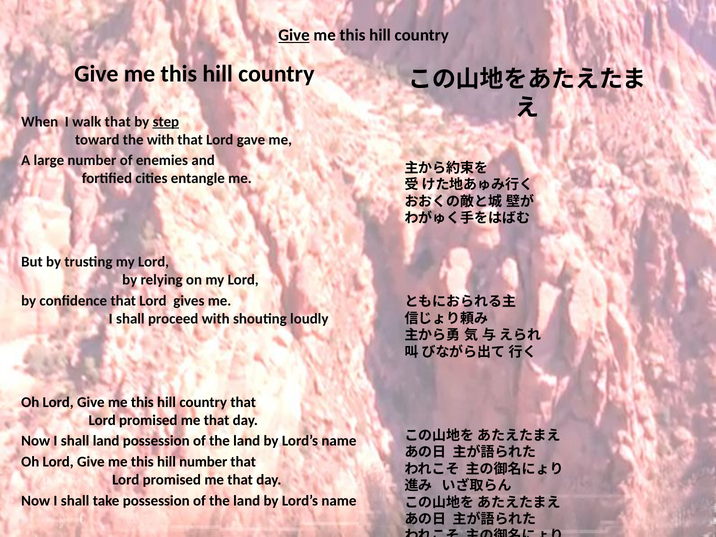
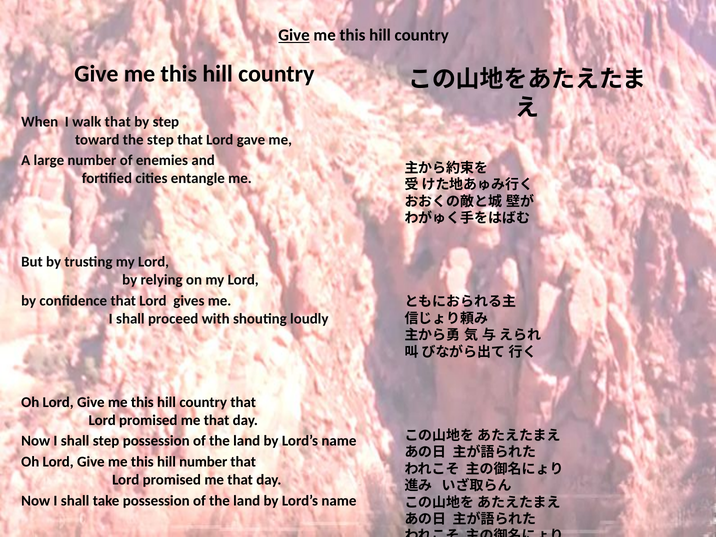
step underline: present -> none (166, 122)
the with: with -> step (160, 140)
shall land: land -> step (106, 441)
